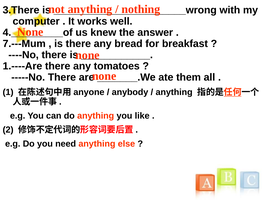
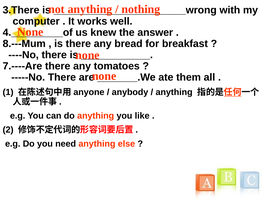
7.---Mum: 7.---Mum -> 8.---Mum (24, 44)
1.----Are: 1.----Are -> 7.----Are (22, 66)
